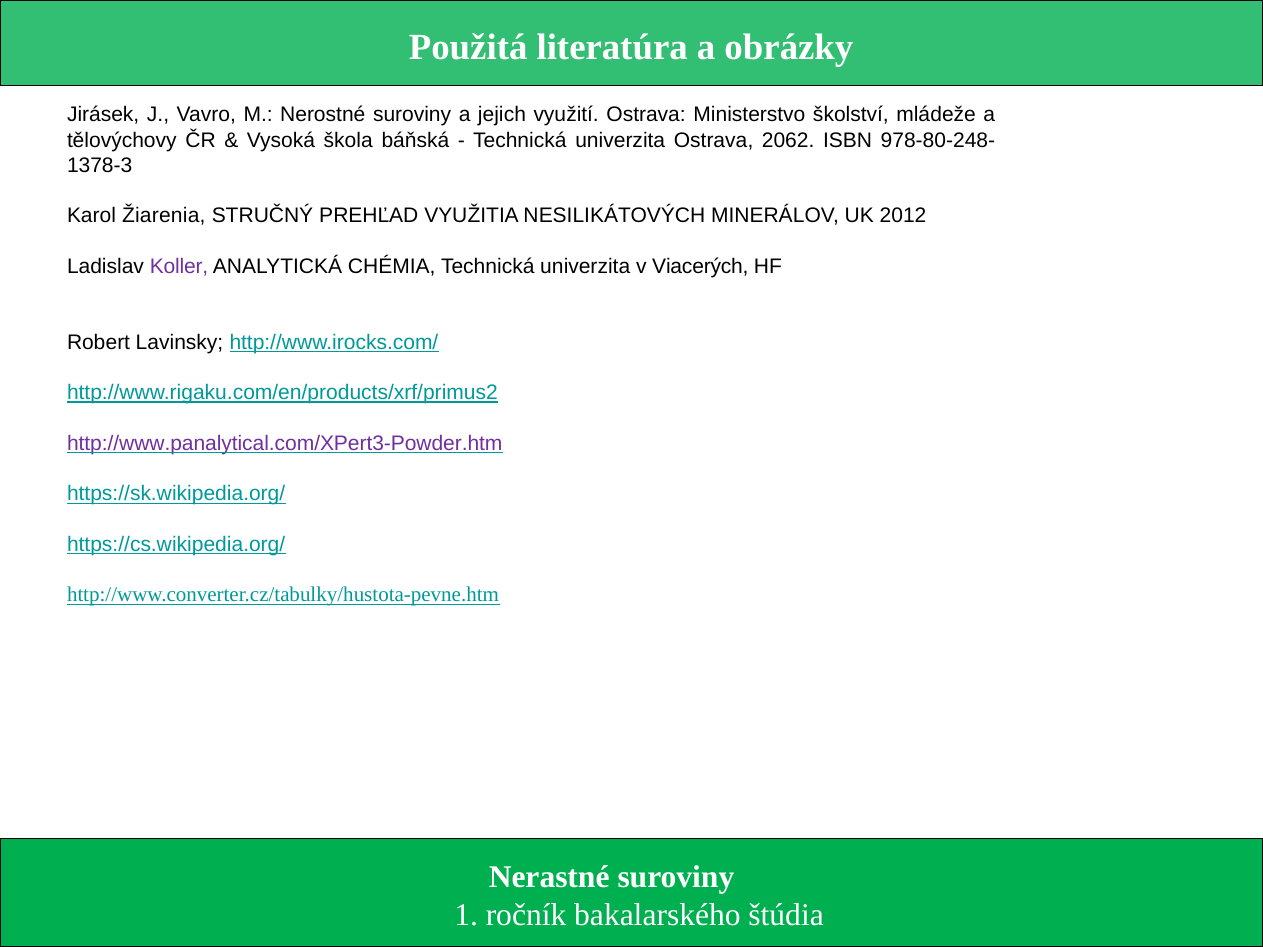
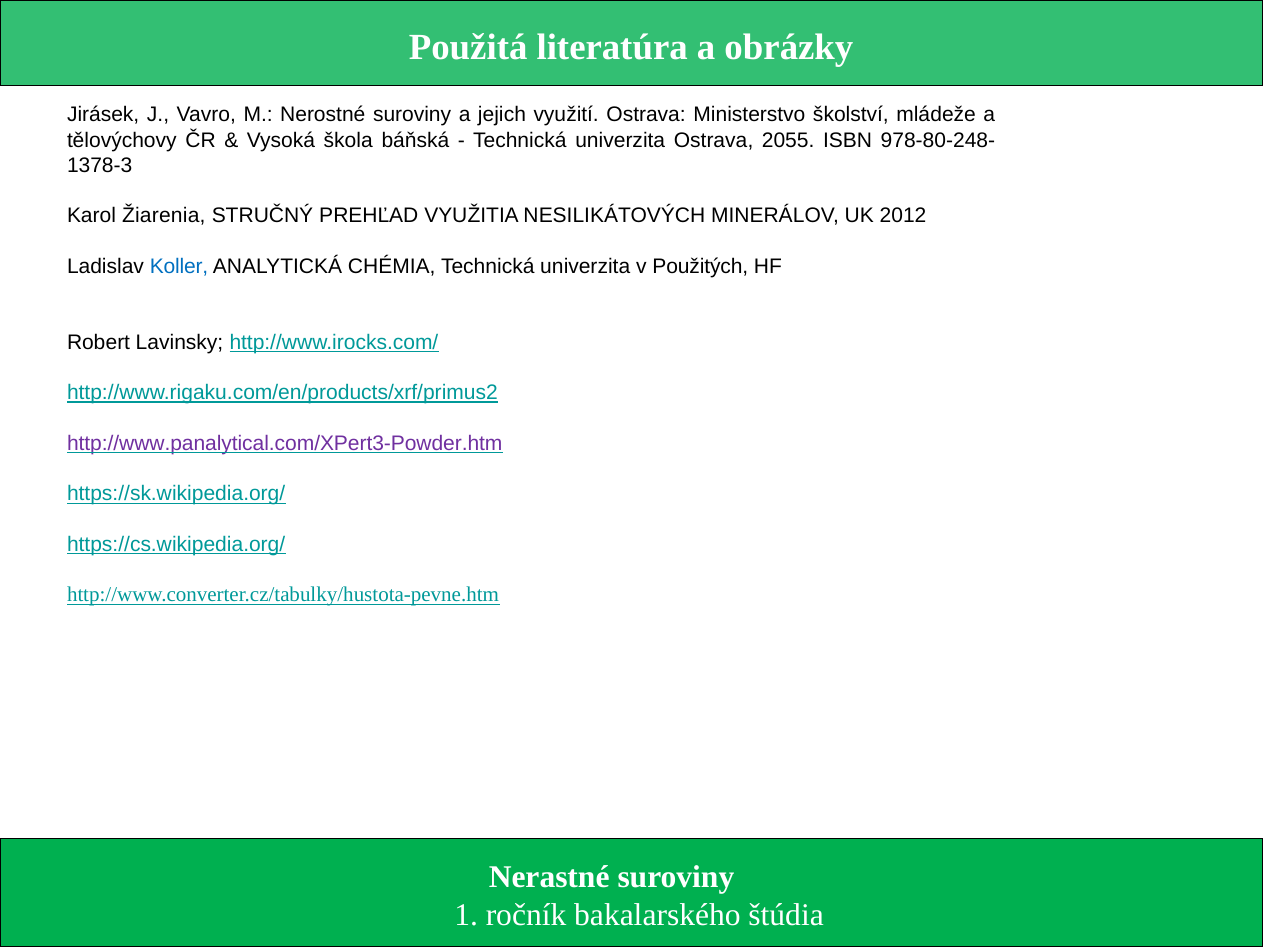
2062: 2062 -> 2055 (788, 140)
Koller colour: purple -> blue (179, 267)
Viacerých: Viacerých -> Použitých (700, 267)
